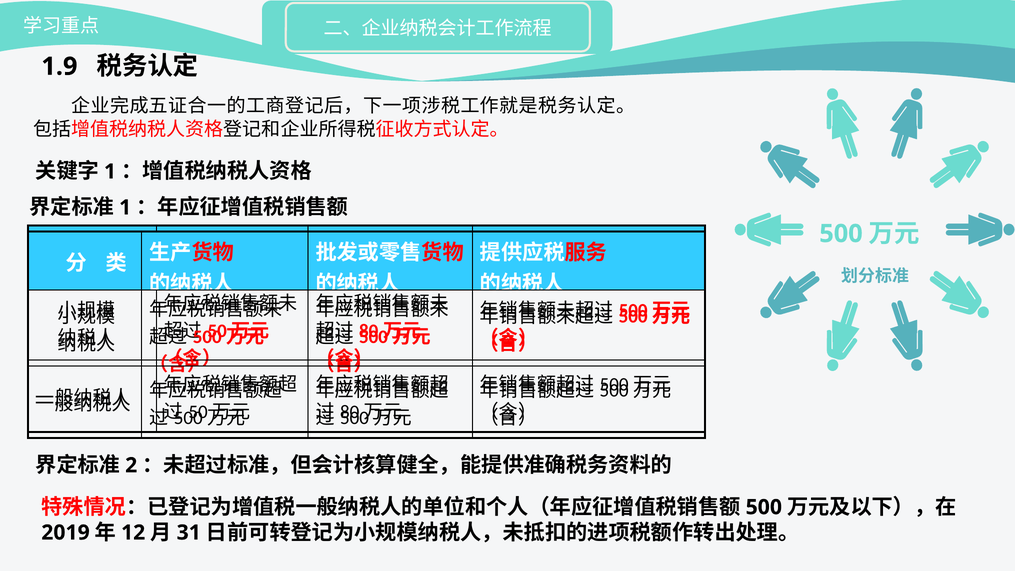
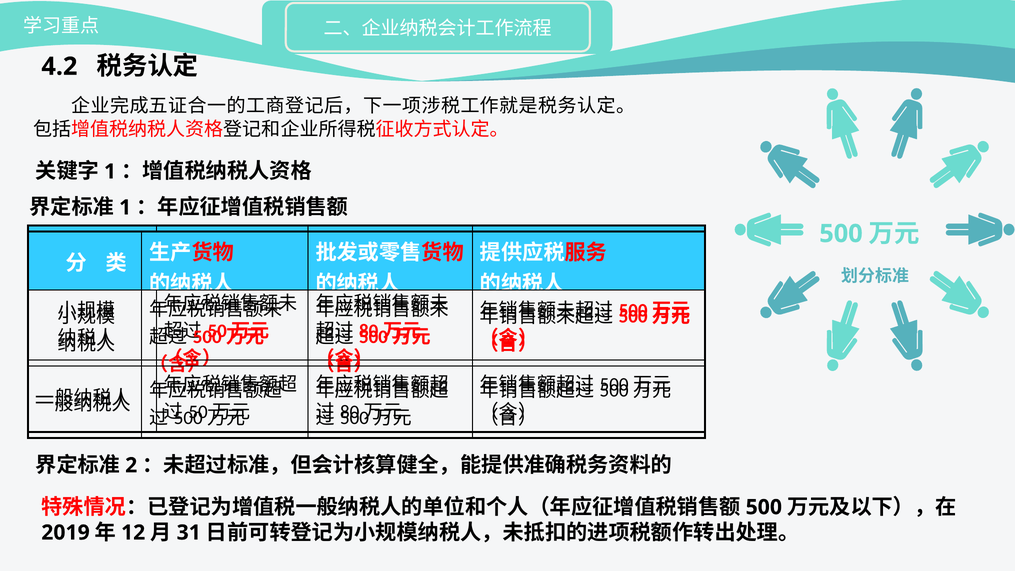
1.9: 1.9 -> 4.2 (59, 66)
